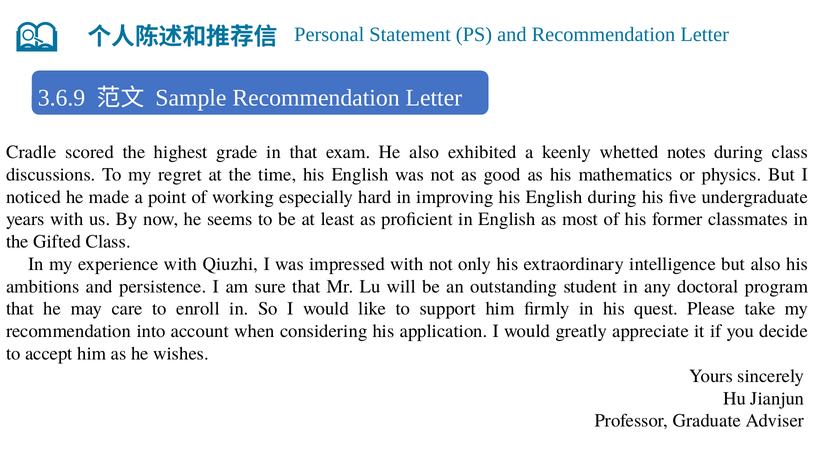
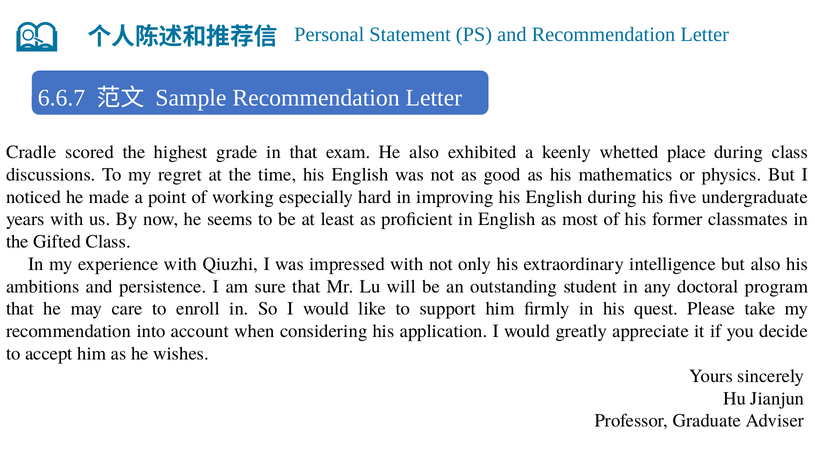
3.6.9: 3.6.9 -> 6.6.7 (62, 98)
notes: notes -> place (686, 152)
